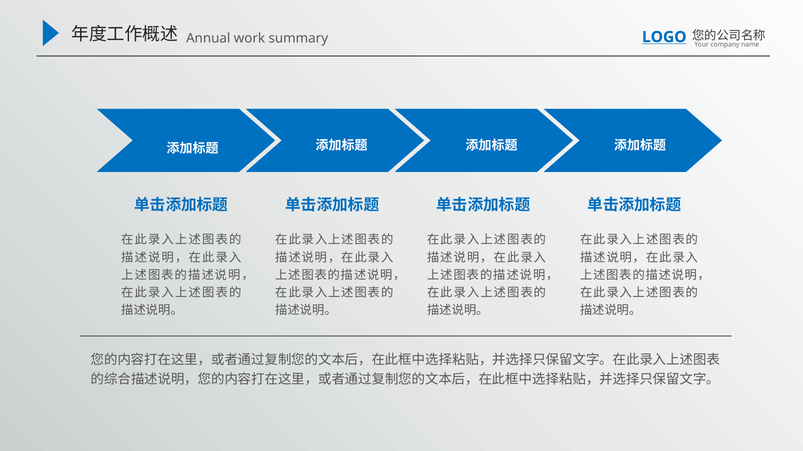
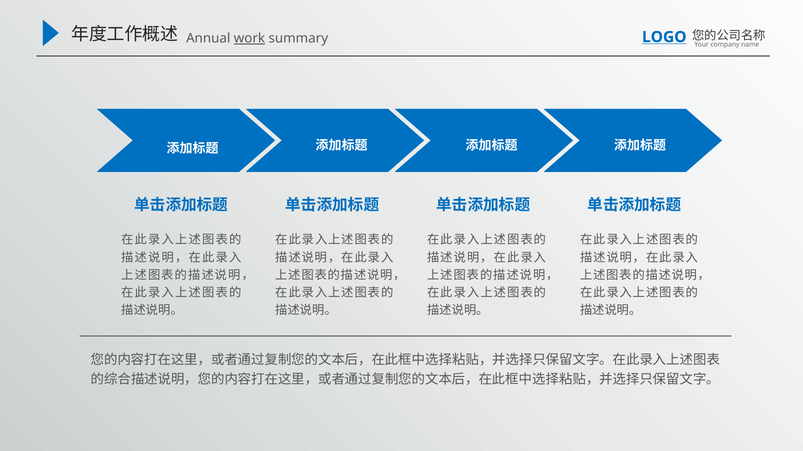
work underline: none -> present (249, 38)
